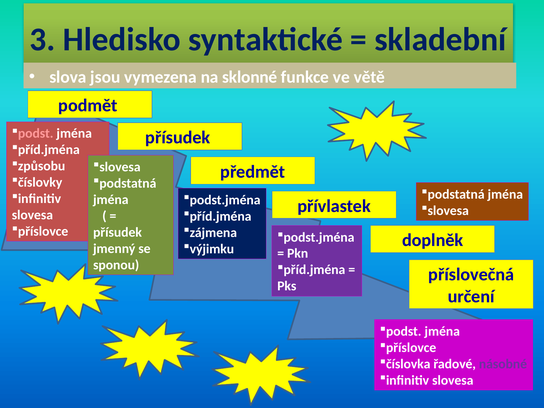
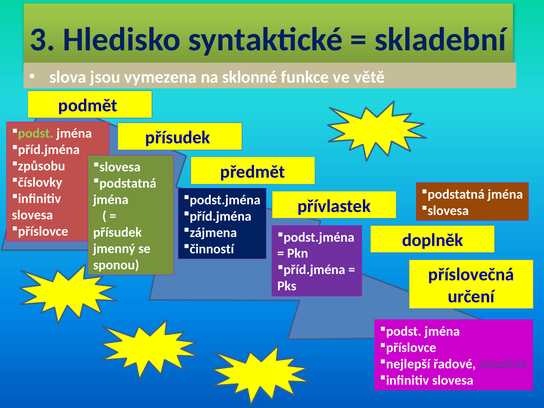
podst colour: pink -> light green (36, 133)
výjimku: výjimku -> činností (212, 249)
číslovka: číslovka -> nejlepší (408, 364)
